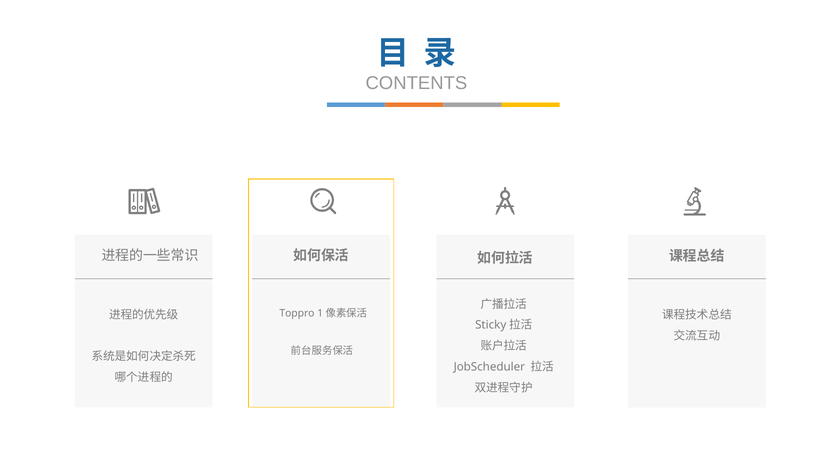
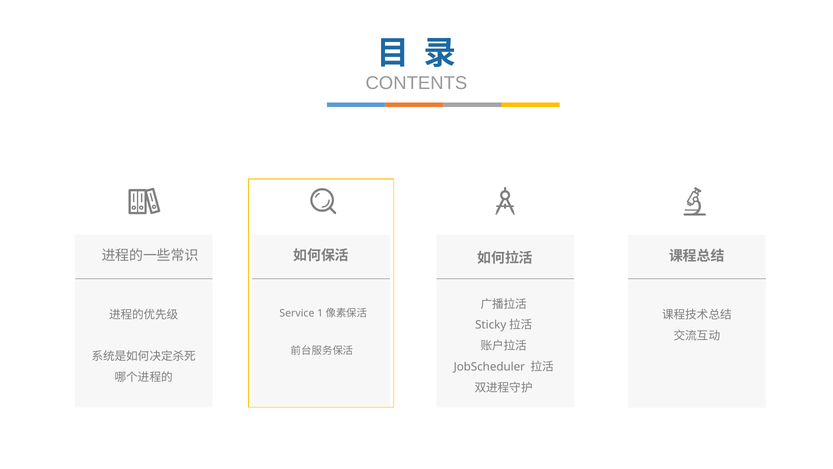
Toppro: Toppro -> Service (297, 313)
